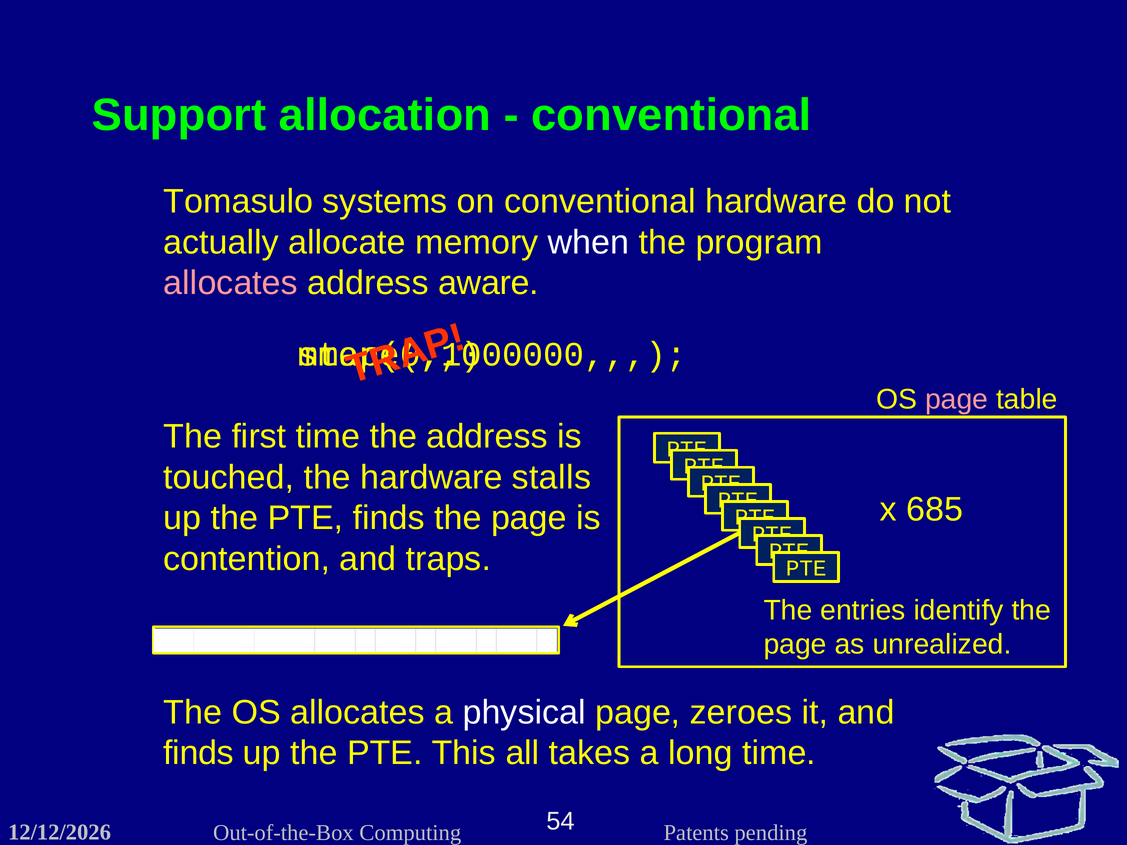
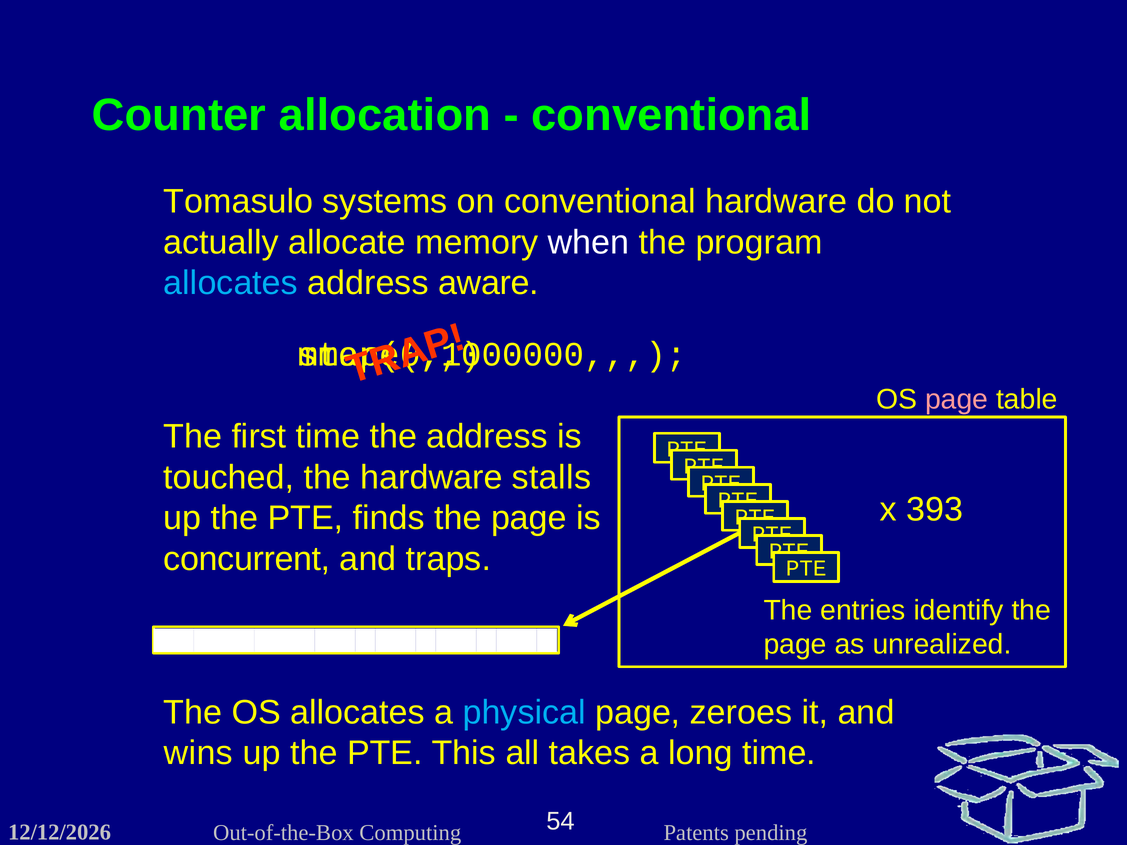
Support: Support -> Counter (179, 115)
allocates colour: pink -> light blue (231, 283)
685: 685 -> 393 (935, 510)
contention: contention -> concurrent (247, 560)
physical colour: white -> light blue (524, 713)
finds: finds -> wins (198, 754)
